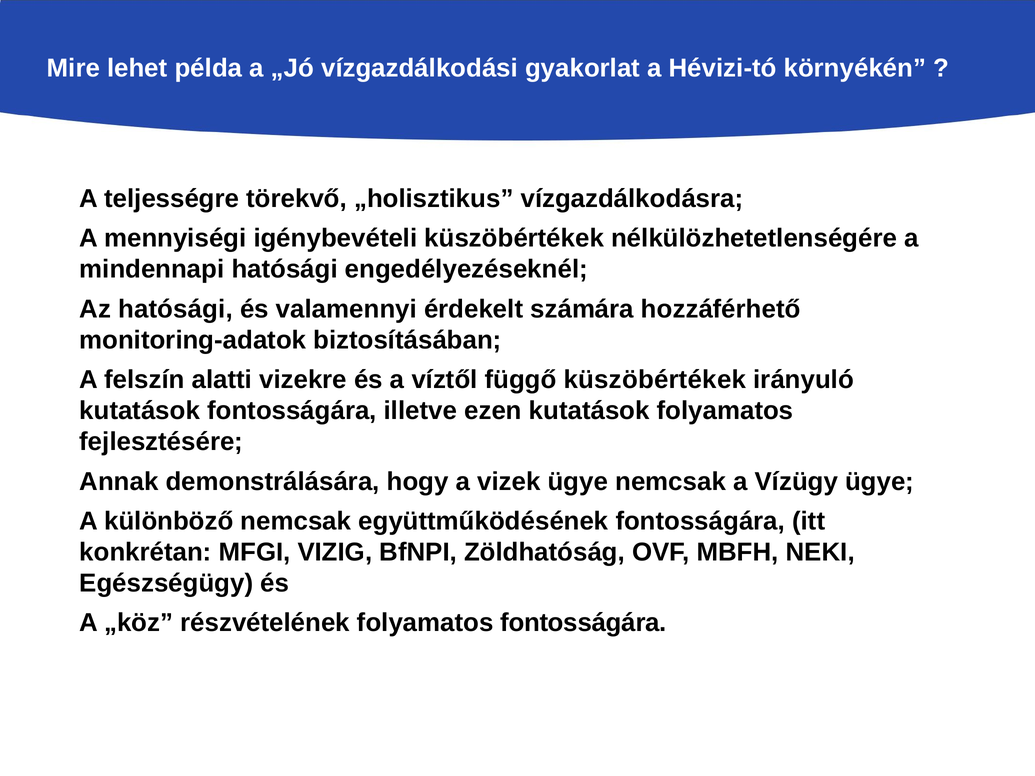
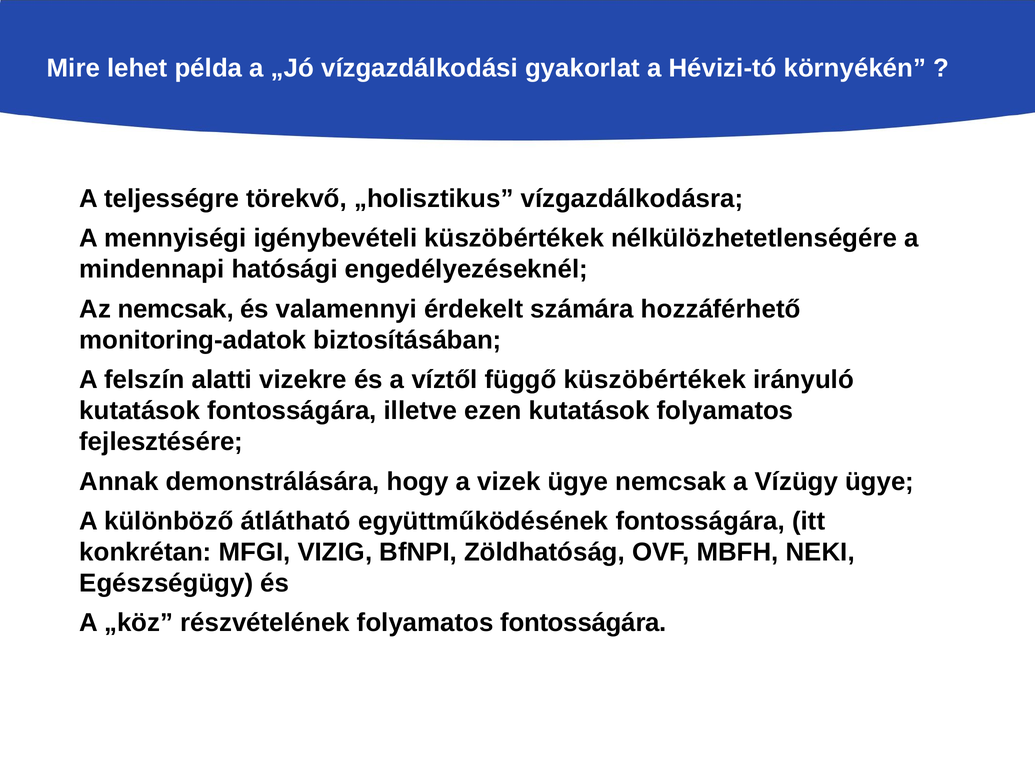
Az hatósági: hatósági -> nemcsak (176, 309)
különböző nemcsak: nemcsak -> átlátható (296, 521)
